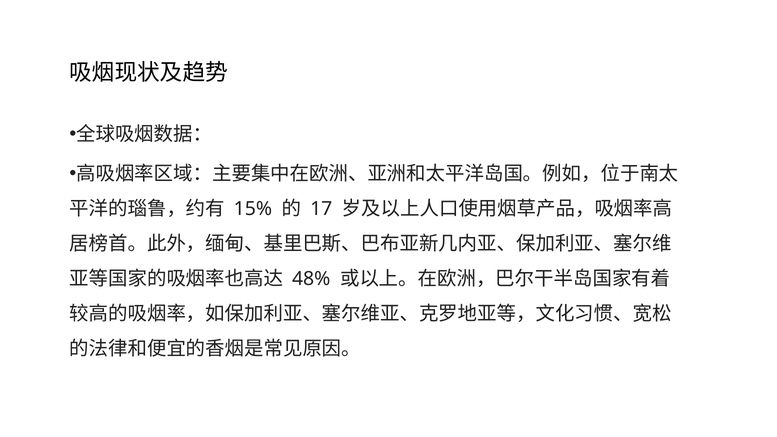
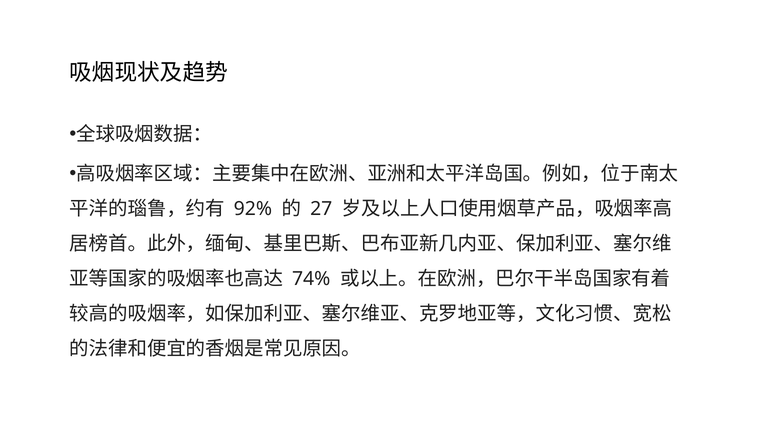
15%: 15% -> 92% (253, 209)
17: 17 -> 27 (321, 209)
48%: 48% -> 74% (311, 279)
